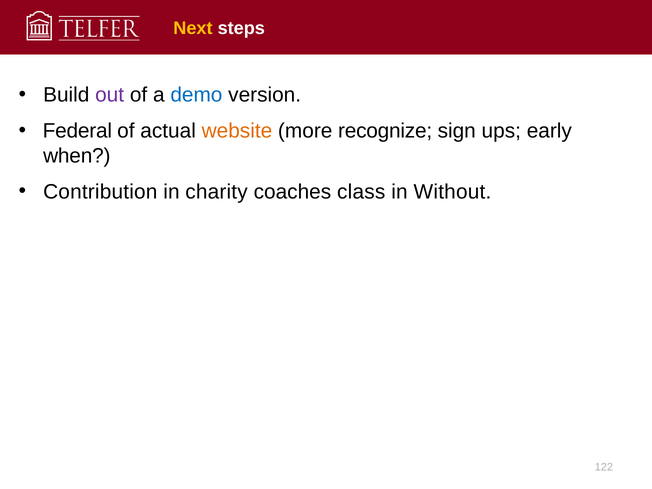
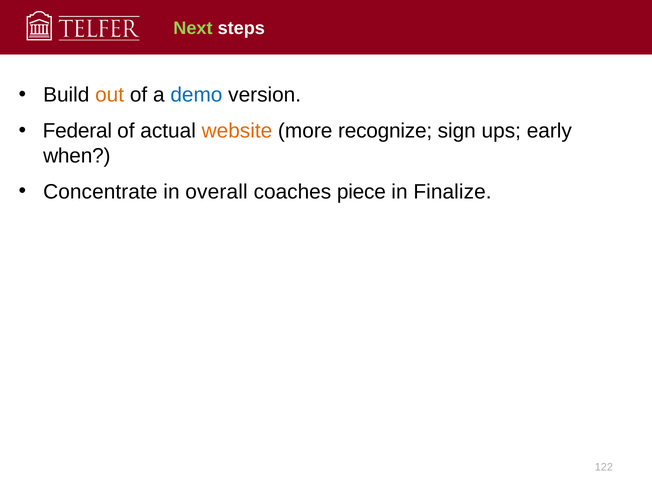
Next colour: yellow -> light green (193, 29)
out colour: purple -> orange (110, 95)
Contribution: Contribution -> Concentrate (100, 192)
charity: charity -> overall (217, 192)
class: class -> piece (361, 192)
Without: Without -> Finalize (453, 192)
